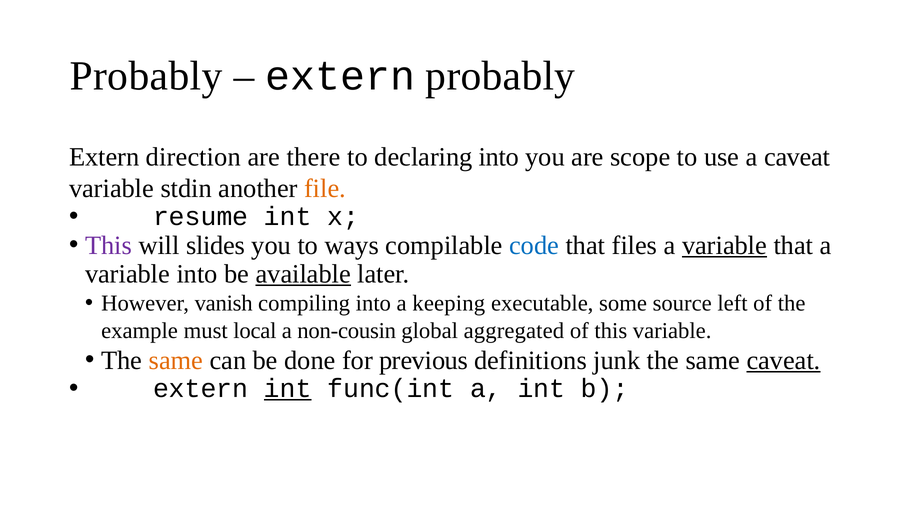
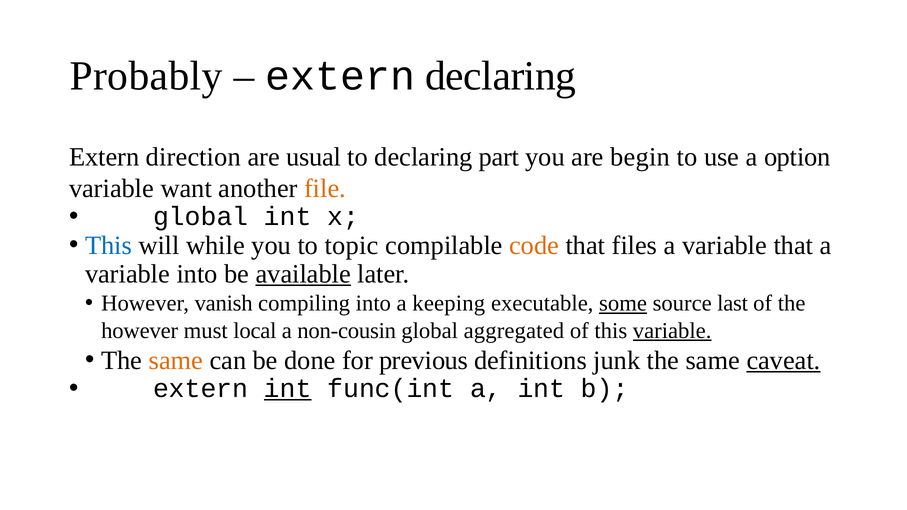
extern probably: probably -> declaring (501, 76)
there: there -> usual (314, 157)
declaring into: into -> part (499, 157)
scope: scope -> begin (640, 157)
a caveat: caveat -> option (797, 157)
stdin: stdin -> want (186, 189)
resume: resume -> global (201, 217)
This colour: purple -> blue (109, 245)
slides: slides -> while (216, 245)
ways: ways -> topic (352, 245)
code colour: blue -> orange (534, 245)
variable underline: present -> none (725, 245)
some underline: none -> present (623, 304)
left: left -> last (733, 304)
example: example -> however (140, 331)
variable underline: none -> present (672, 331)
